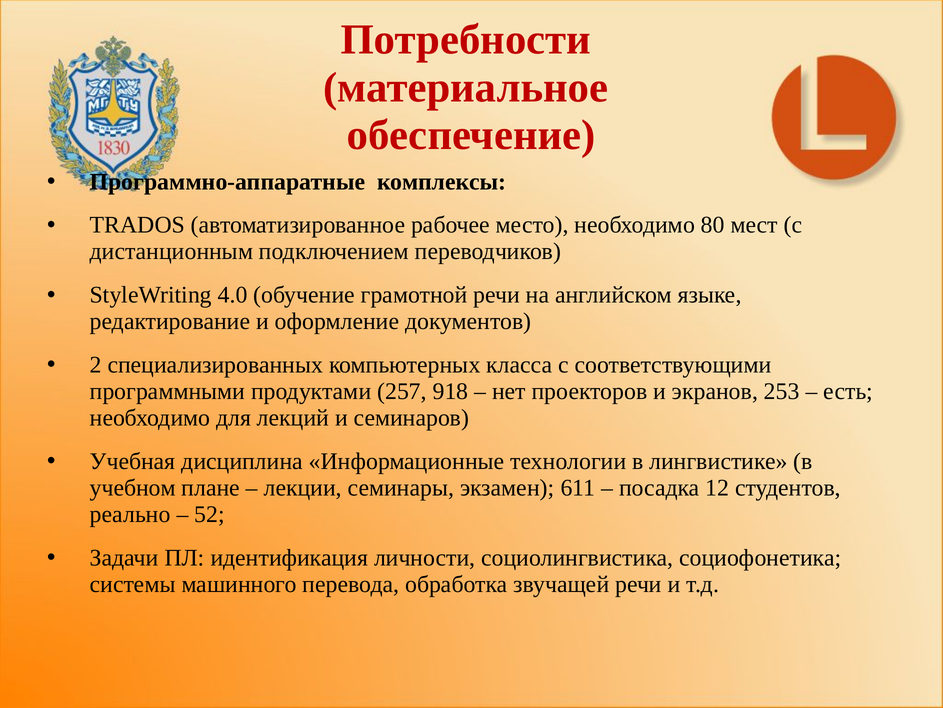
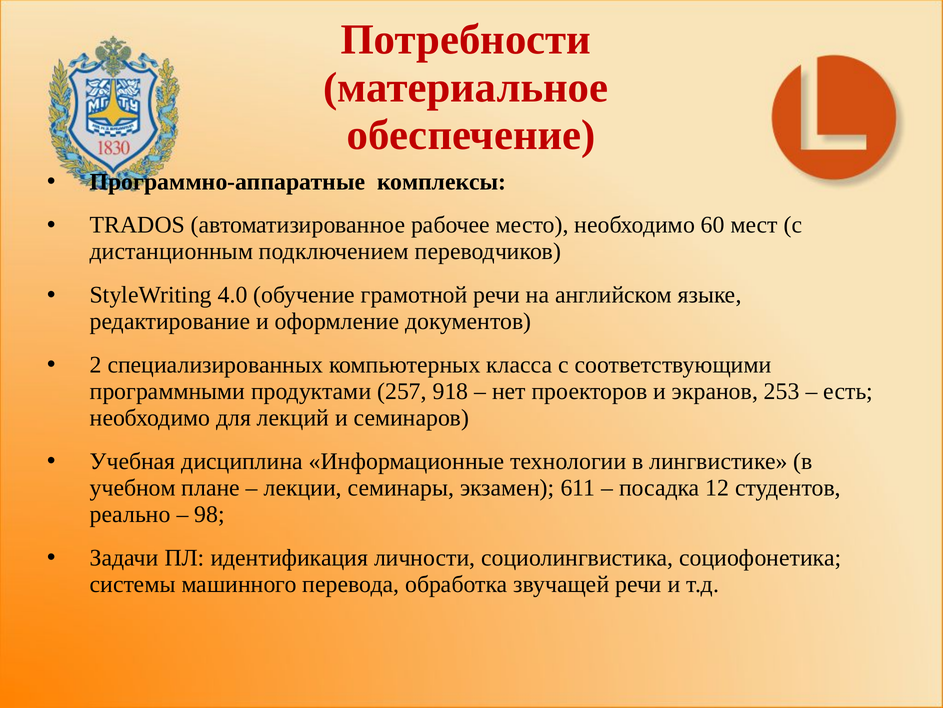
80: 80 -> 60 (713, 225)
52: 52 -> 98 (210, 514)
